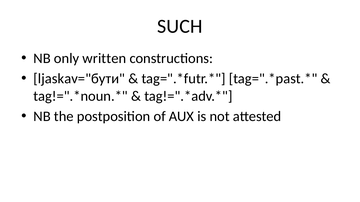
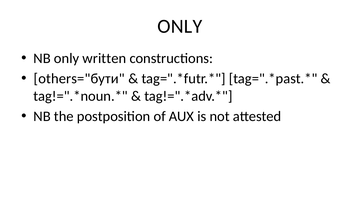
SUCH: SUCH -> ONLY (180, 26)
ljaskav="бути: ljaskav="бути -> others="бути (79, 79)
